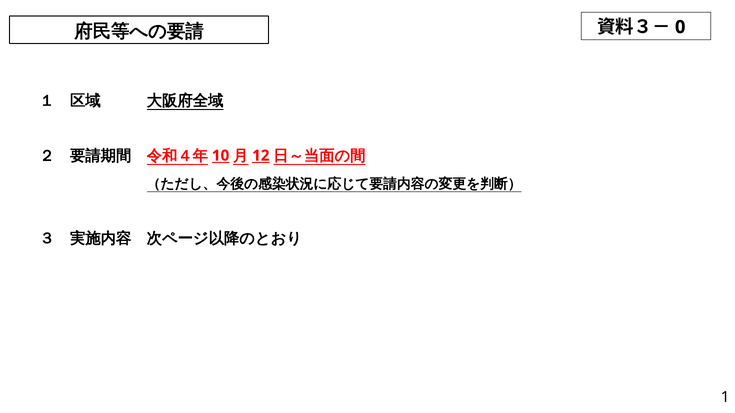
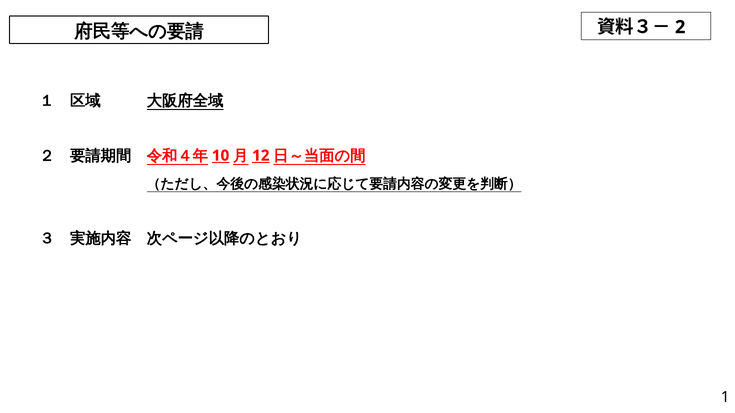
0: 0 -> 2 (680, 27)
